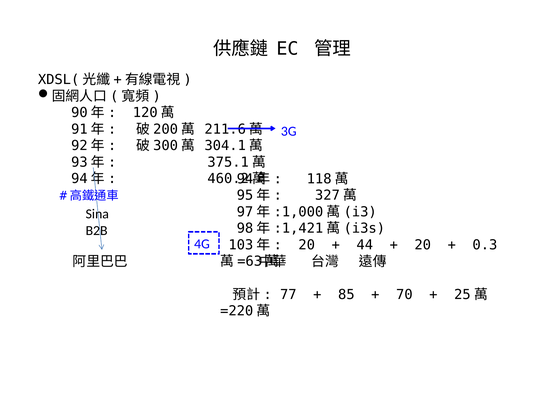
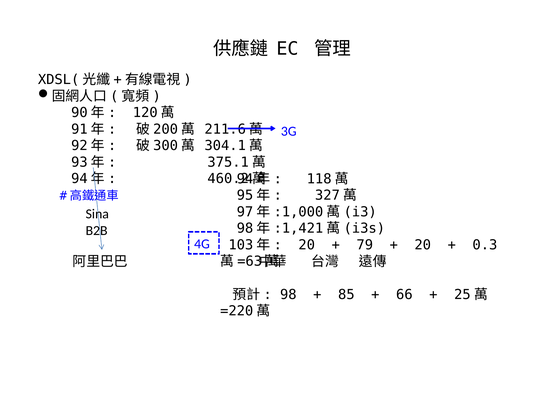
44: 44 -> 79 (365, 245)
77: 77 -> 98 (288, 295)
70: 70 -> 66 (404, 295)
